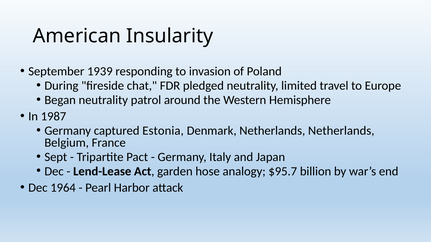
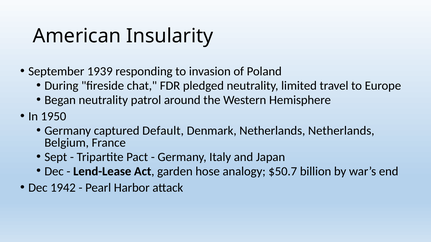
1987: 1987 -> 1950 (54, 117)
Estonia: Estonia -> Default (163, 131)
$95.7: $95.7 -> $50.7 (283, 172)
1964: 1964 -> 1942 (63, 188)
